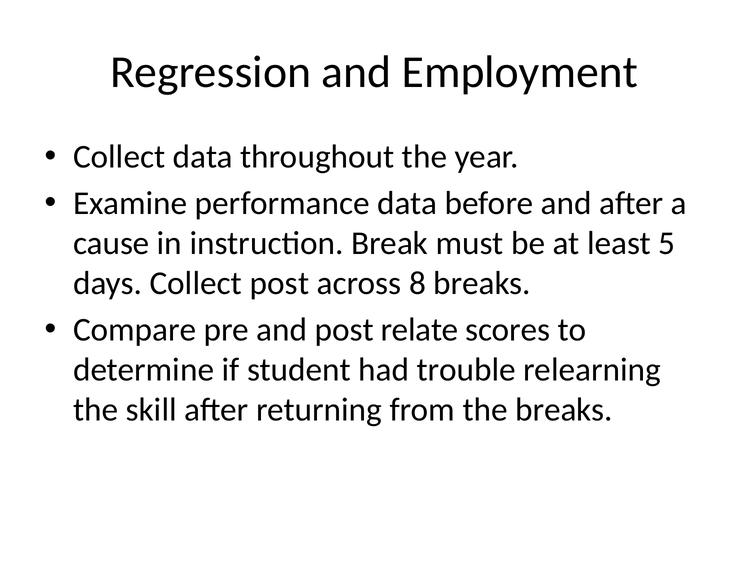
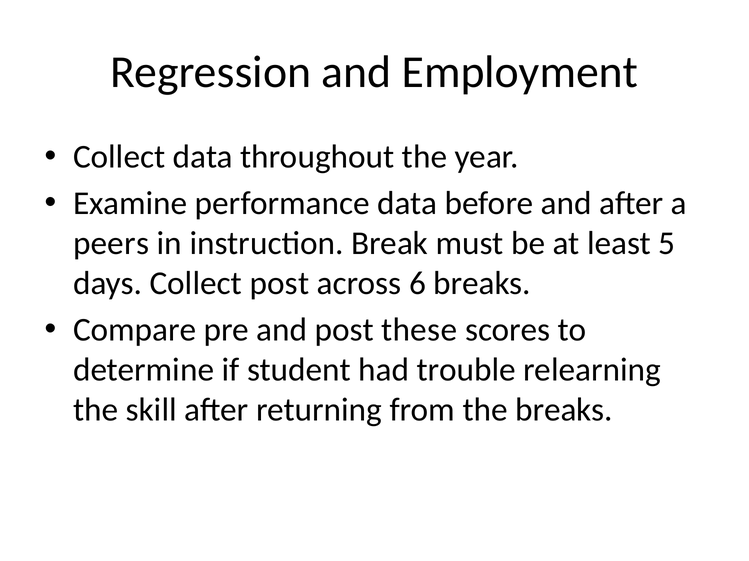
cause: cause -> peers (111, 244)
8: 8 -> 6 (417, 284)
relate: relate -> these (419, 330)
